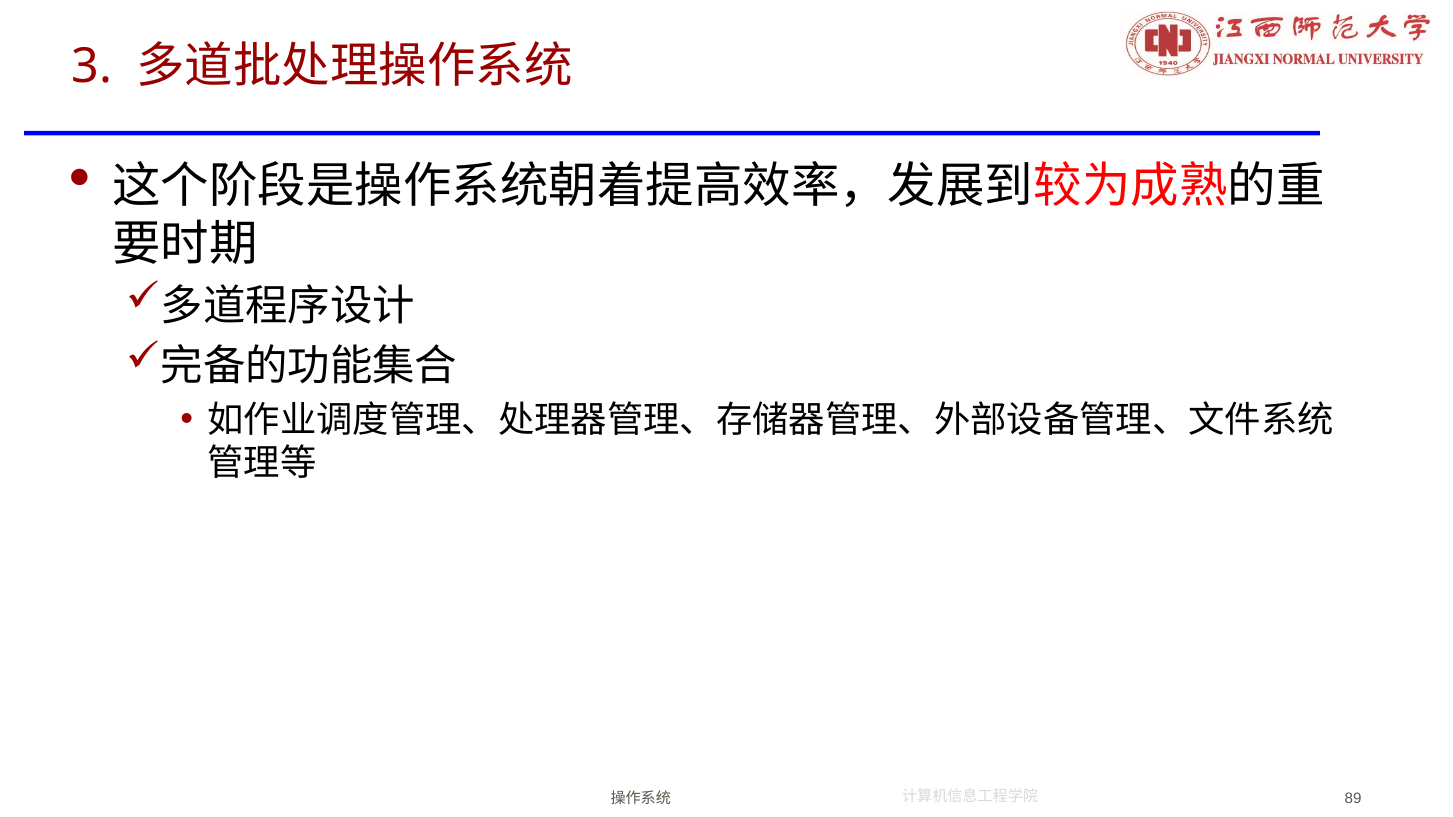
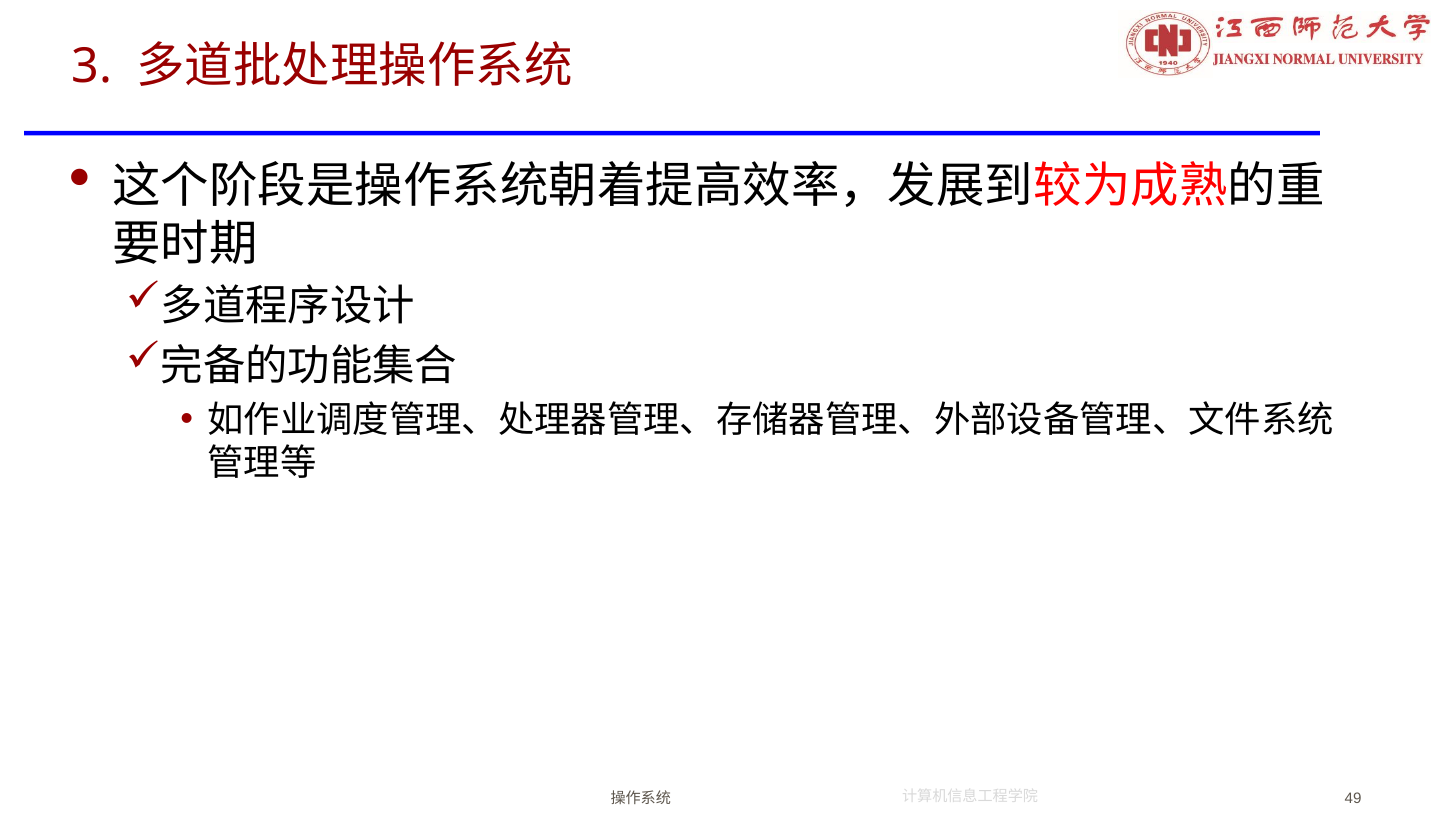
89: 89 -> 49 (1353, 798)
